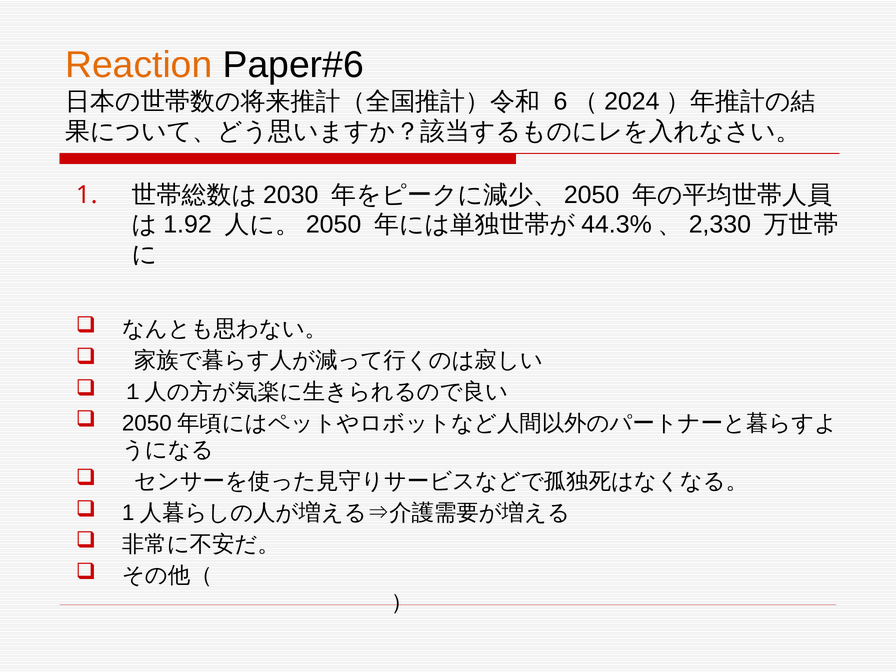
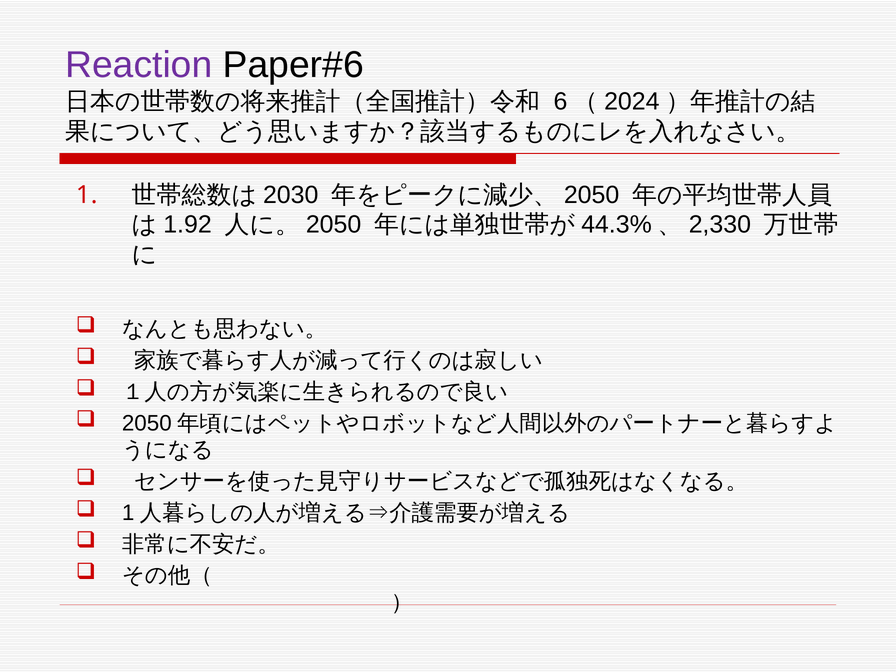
Reaction colour: orange -> purple (139, 65)
